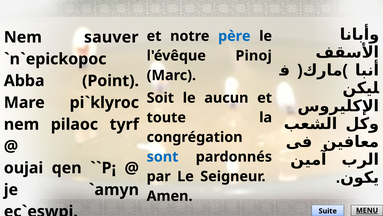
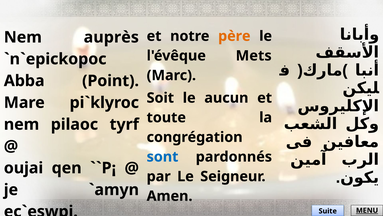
père colour: blue -> orange (234, 36)
sauver: sauver -> auprès (111, 37)
Pinoj: Pinoj -> Mets (254, 56)
